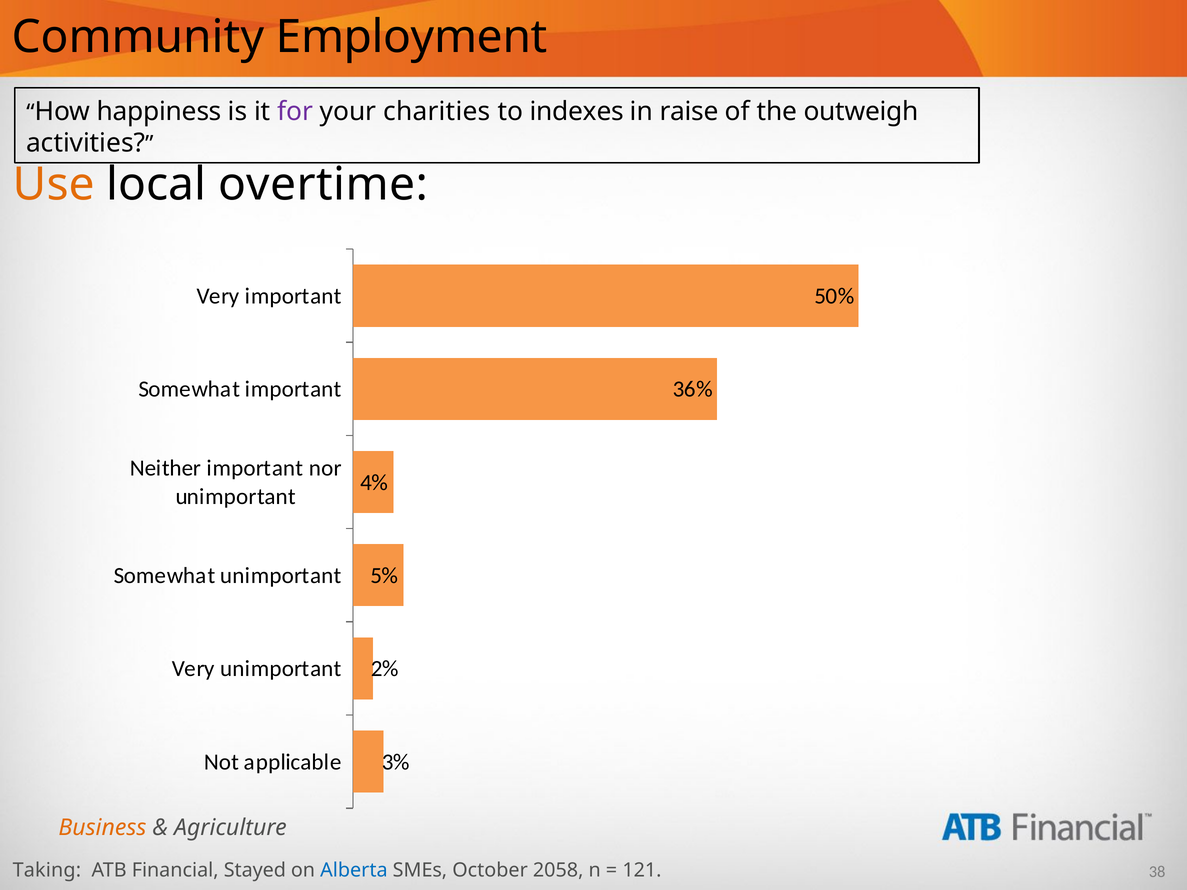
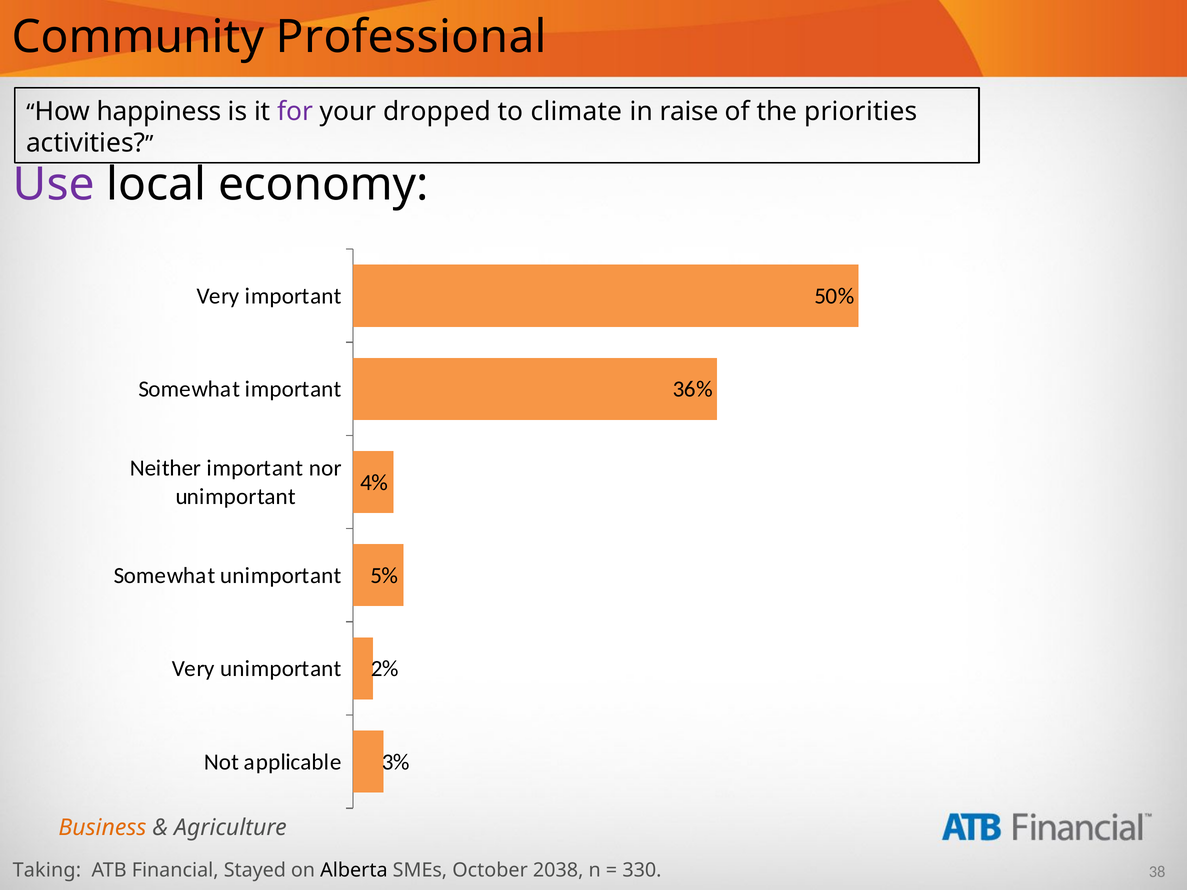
Employment: Employment -> Professional (411, 37)
charities: charities -> dropped (437, 111)
indexes: indexes -> climate (576, 111)
outweigh: outweigh -> priorities (861, 111)
Use colour: orange -> purple (54, 185)
overtime: overtime -> economy (323, 185)
Alberta colour: blue -> black (354, 870)
2058: 2058 -> 2038 (558, 870)
121: 121 -> 330 (642, 870)
